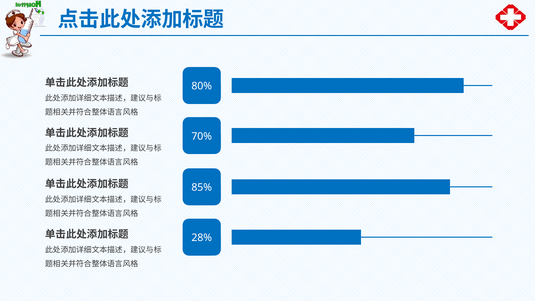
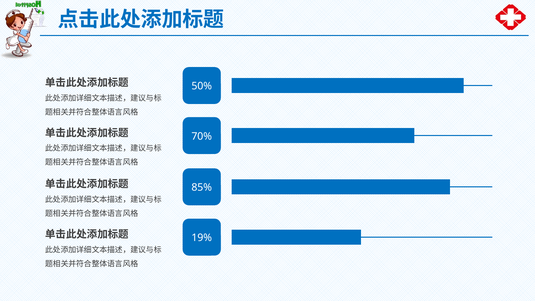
80%: 80% -> 50% (202, 86)
28%: 28% -> 19% (202, 238)
